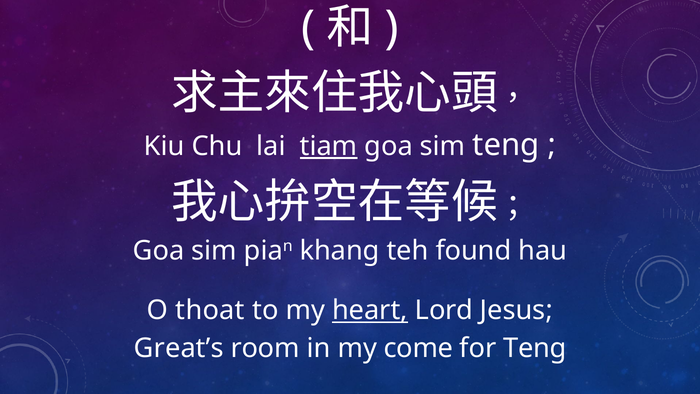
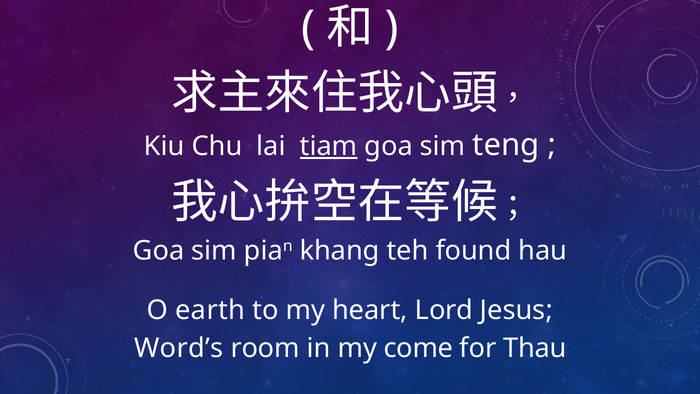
thoat: thoat -> earth (210, 310)
heart underline: present -> none (370, 310)
Great’s: Great’s -> Word’s (179, 348)
for Teng: Teng -> Thau (535, 348)
